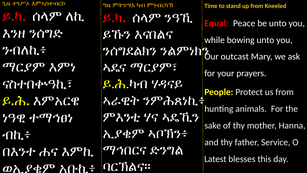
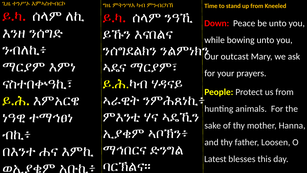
Equal: Equal -> Down (217, 23)
Service: Service -> Loosen (276, 142)
